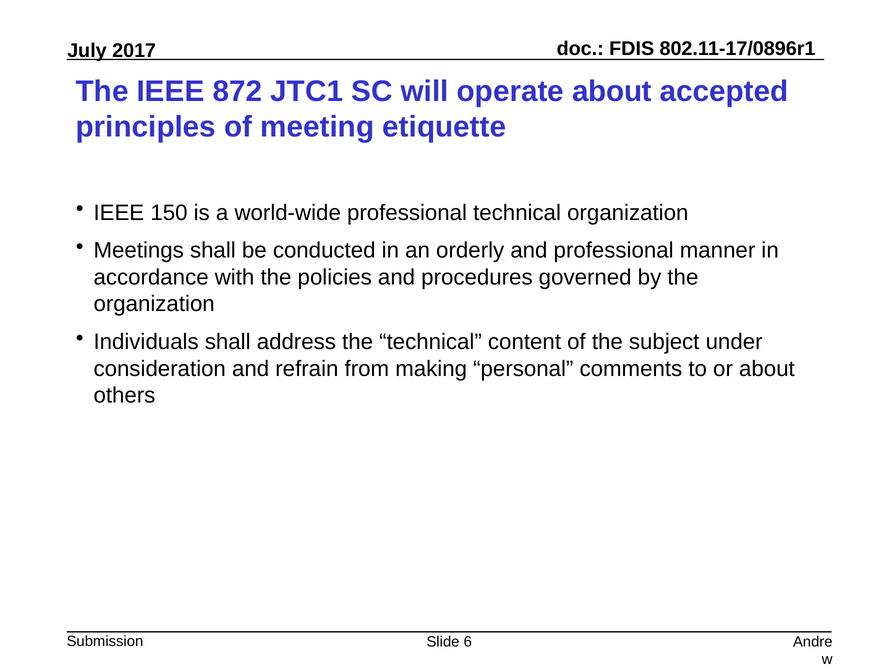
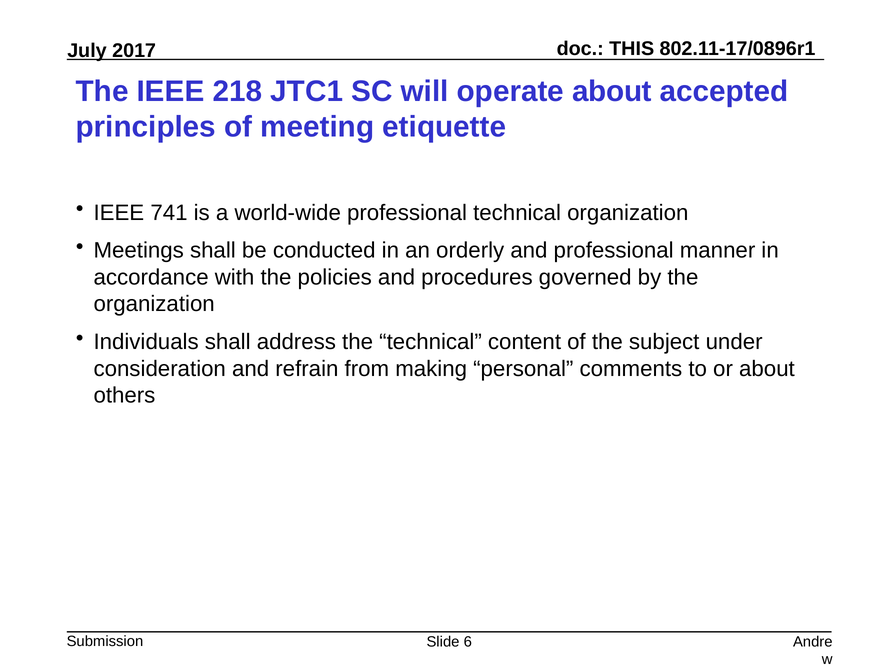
FDIS: FDIS -> THIS (632, 49)
872: 872 -> 218 (237, 91)
150: 150 -> 741 (169, 212)
